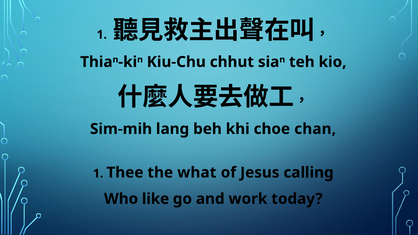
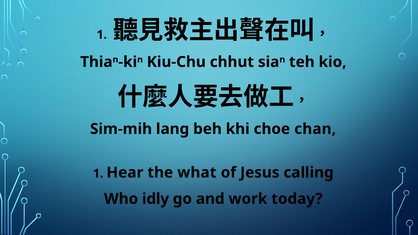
Thee: Thee -> Hear (125, 173)
like: like -> idly (156, 199)
